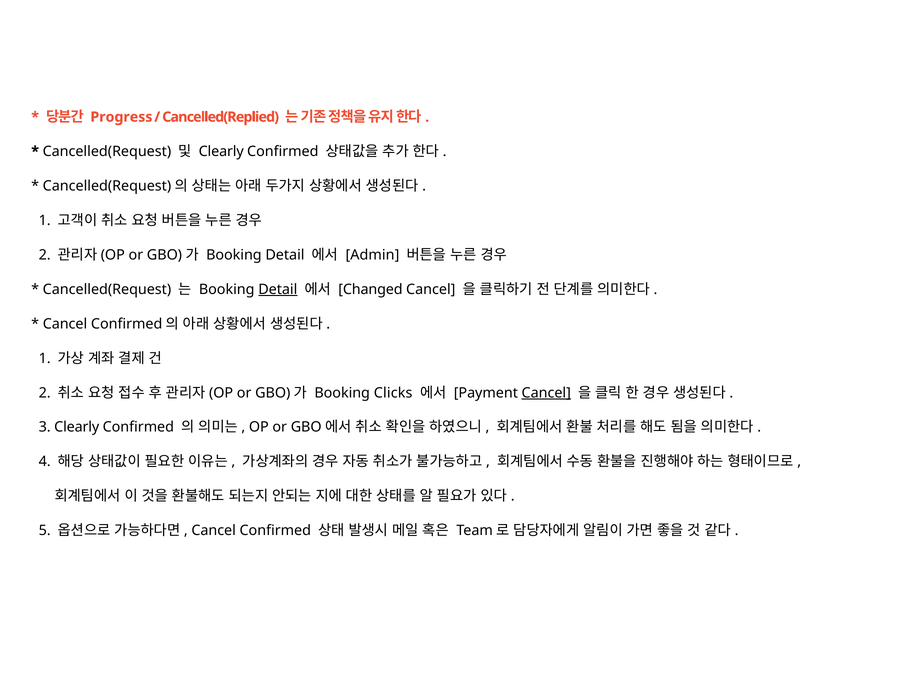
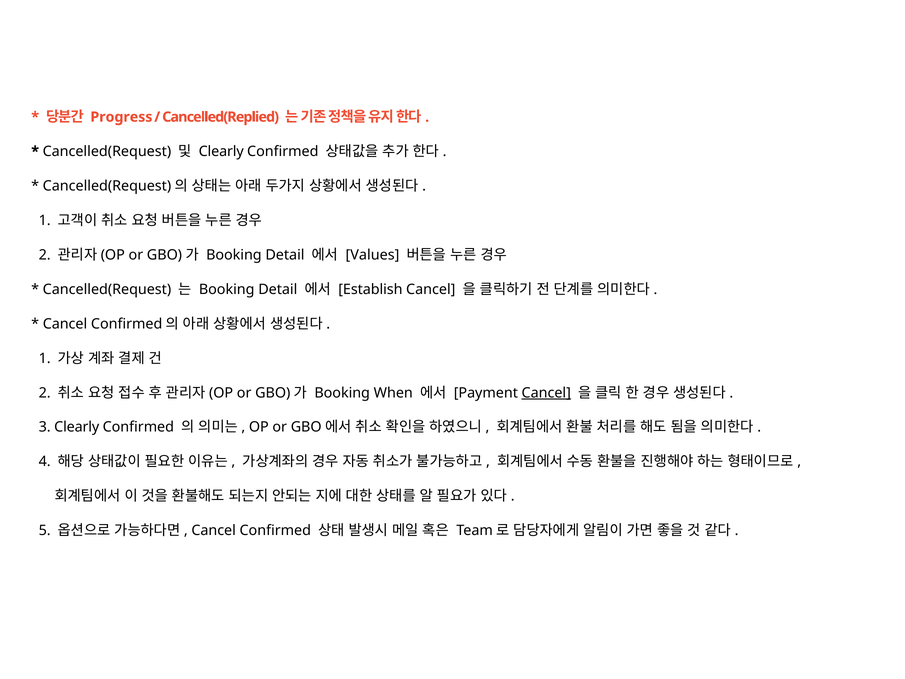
Admin: Admin -> Values (372, 255)
Detail underline: present -> none (278, 289)
Changed: Changed -> Establish (370, 289)
Clicks: Clicks -> When (393, 393)
